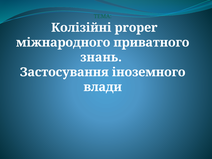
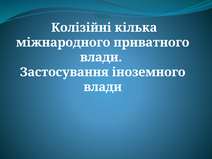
proper: proper -> кілька (136, 28)
знань: знань -> влади (101, 57)
